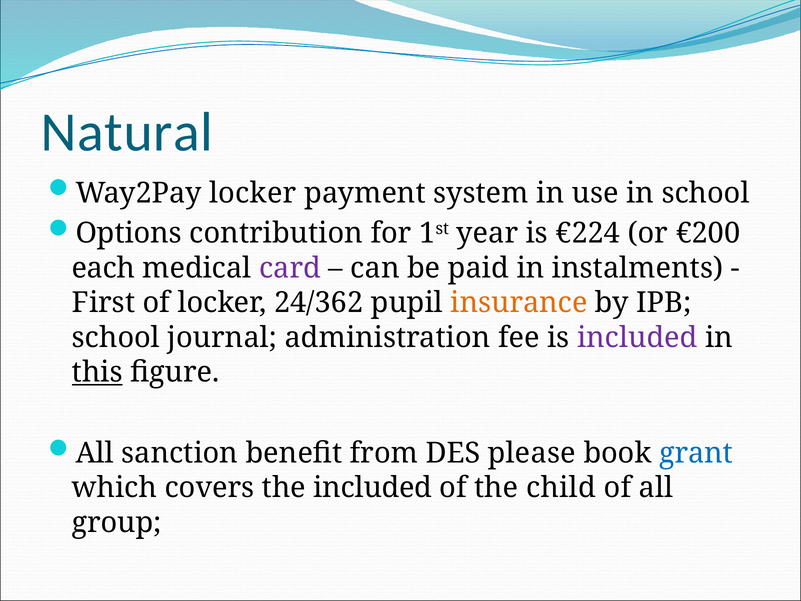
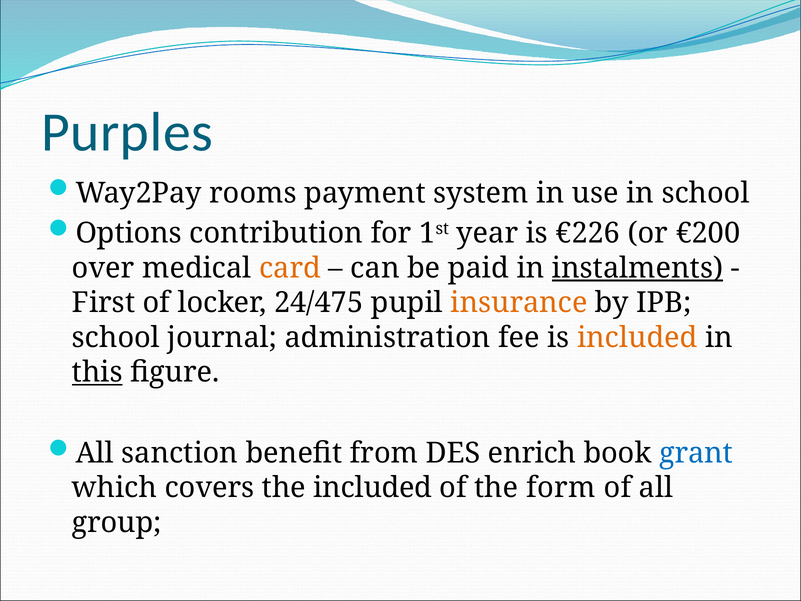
Natural: Natural -> Purples (127, 132)
Way2Pay locker: locker -> rooms (253, 193)
€224: €224 -> €226 (588, 233)
each: each -> over (103, 268)
card colour: purple -> orange (290, 268)
instalments underline: none -> present (638, 268)
24/362: 24/362 -> 24/475 (319, 303)
included colour: purple -> orange (637, 337)
please: please -> enrich (532, 453)
child: child -> form (561, 488)
